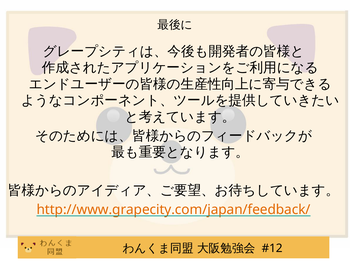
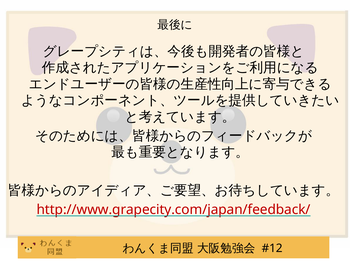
http://www.grapecity.com/japan/feedback/ colour: orange -> red (174, 209)
